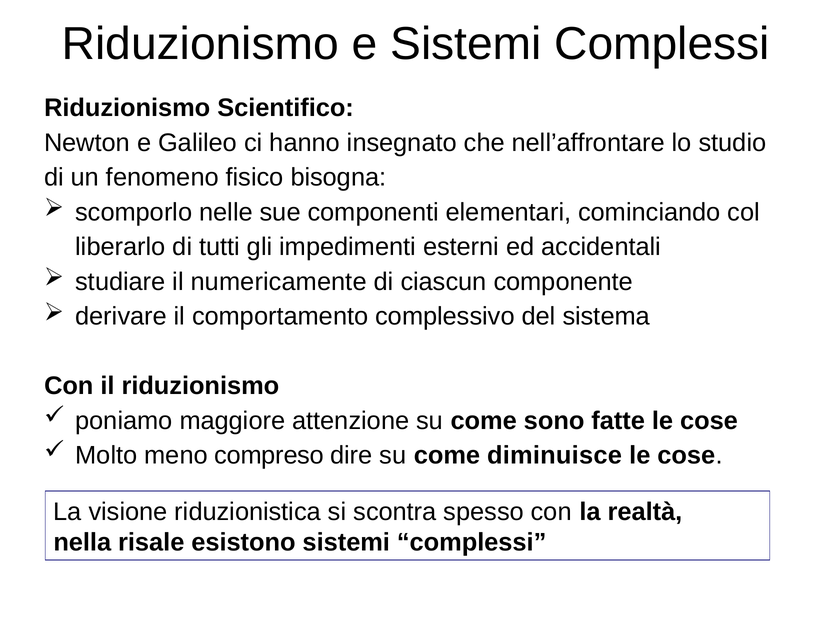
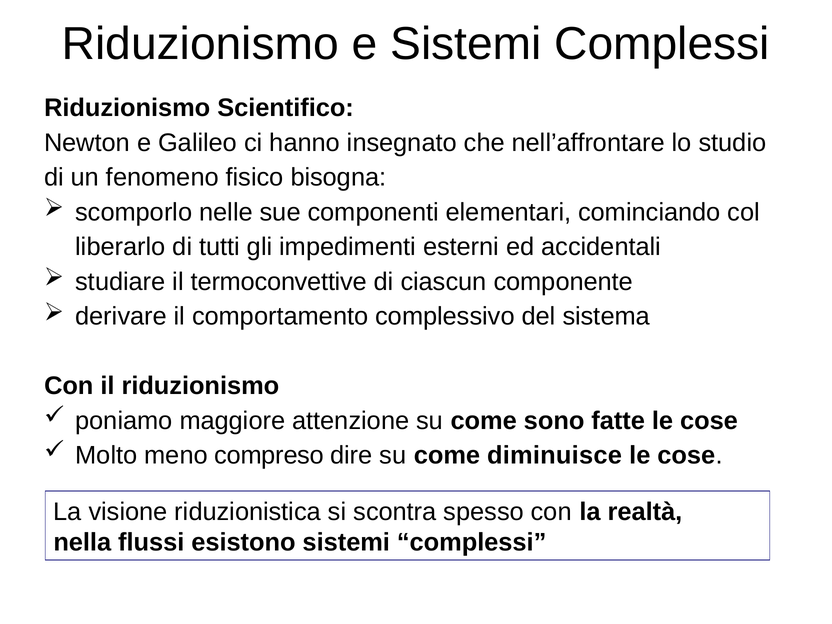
numericamente: numericamente -> termoconvettive (279, 282)
risale: risale -> flussi (151, 543)
